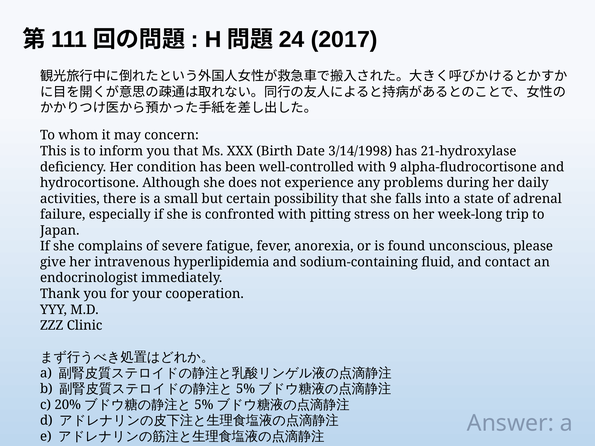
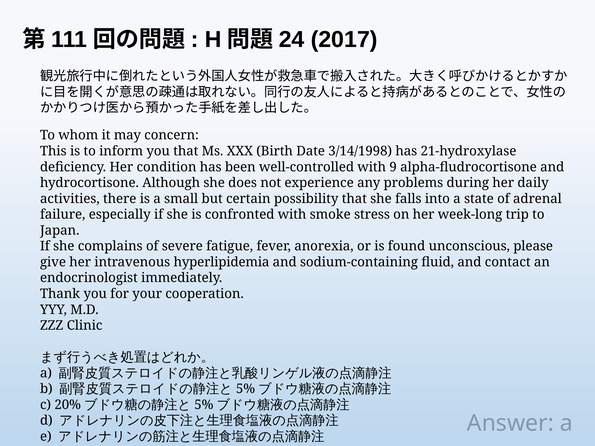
pitting: pitting -> smoke (330, 215)
